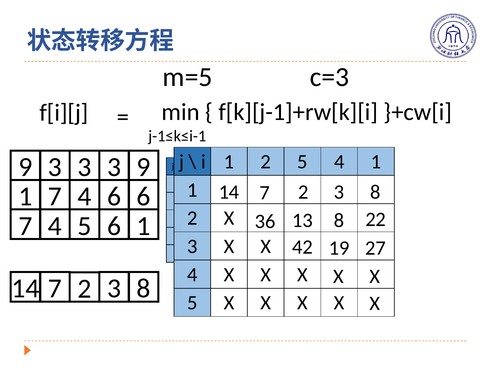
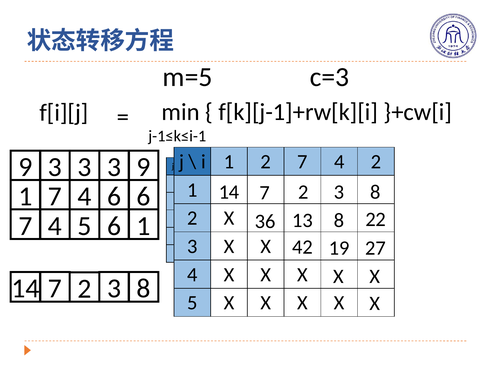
5: 5 -> 7 (302, 162)
4 1: 1 -> 2 (376, 162)
